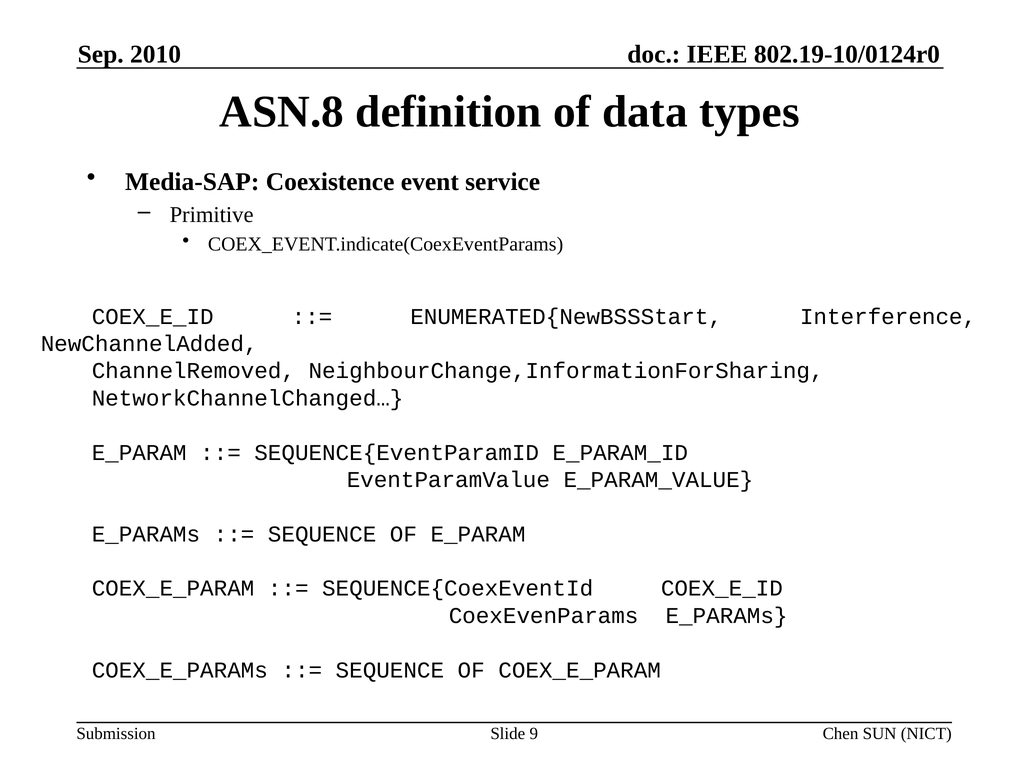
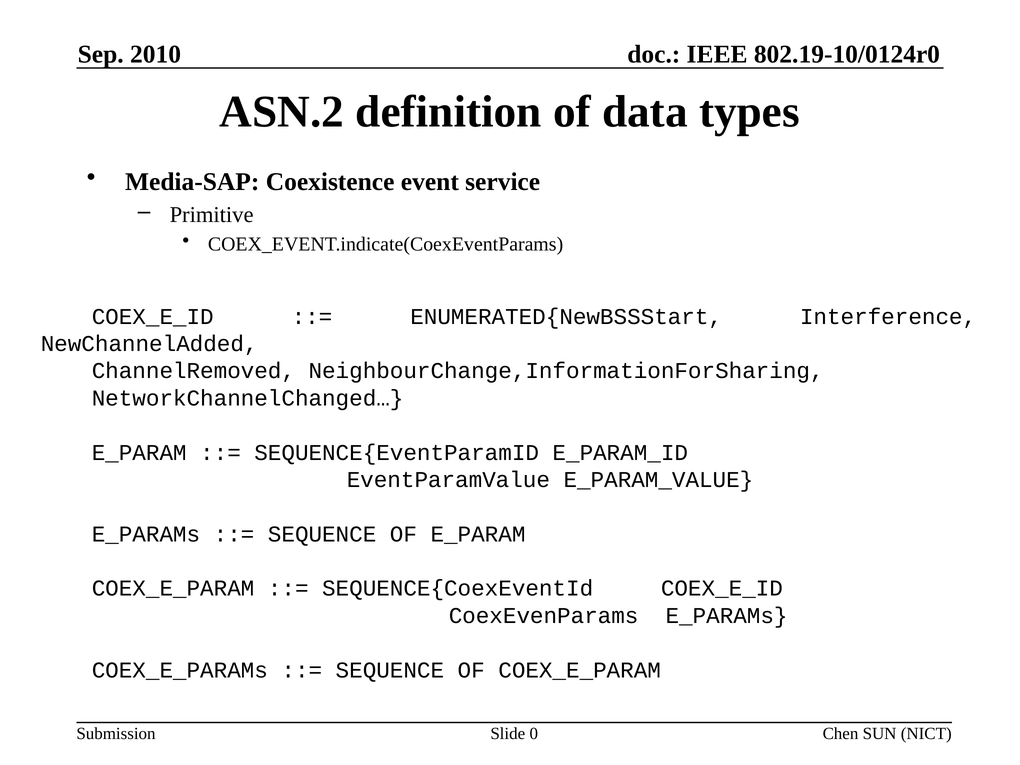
ASN.8: ASN.8 -> ASN.2 (282, 112)
9: 9 -> 0 (534, 734)
